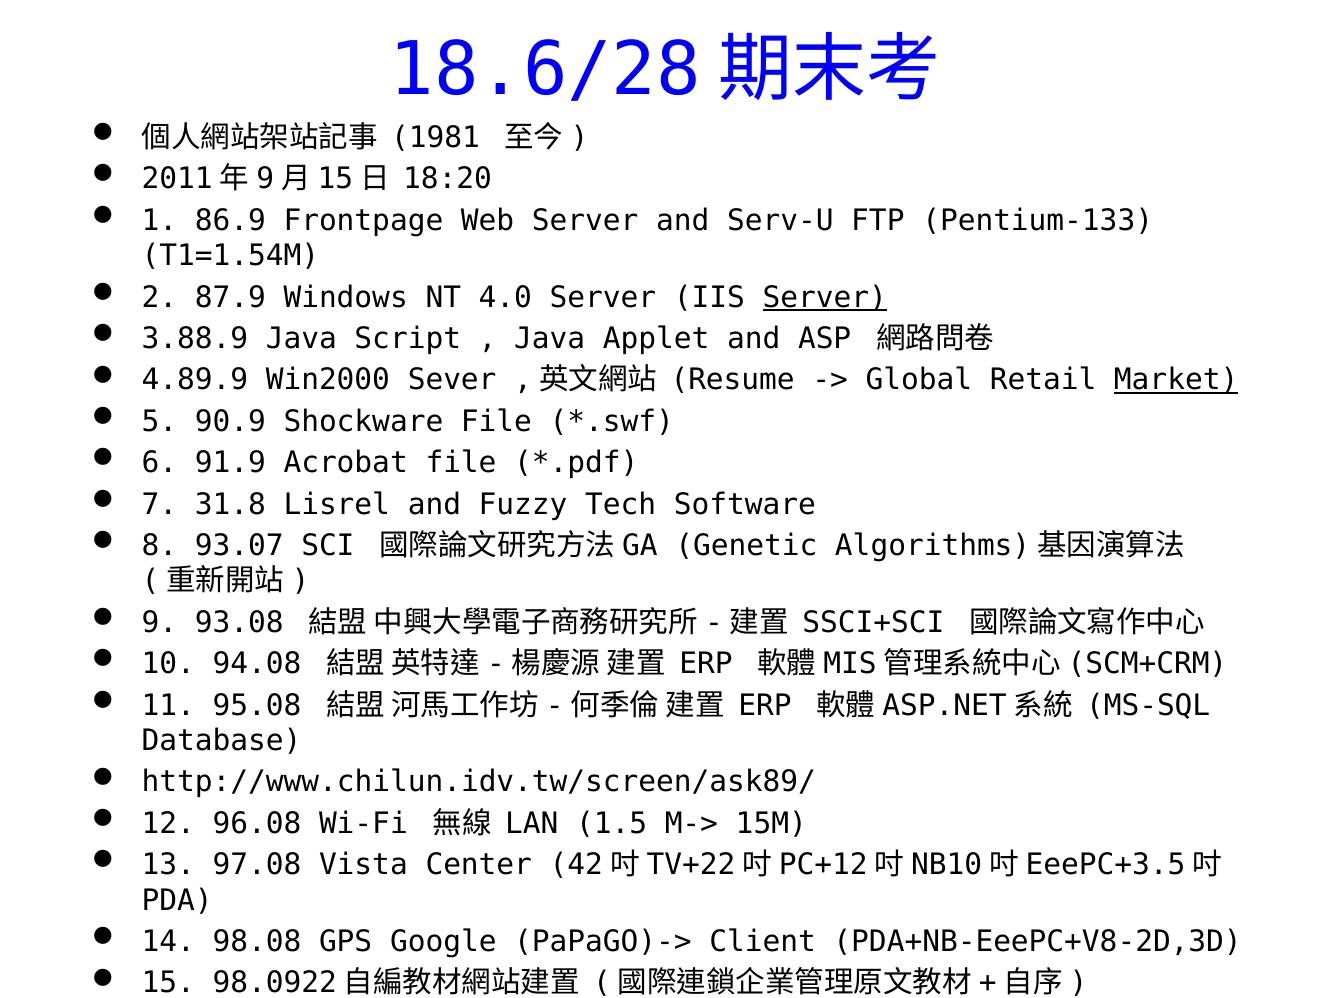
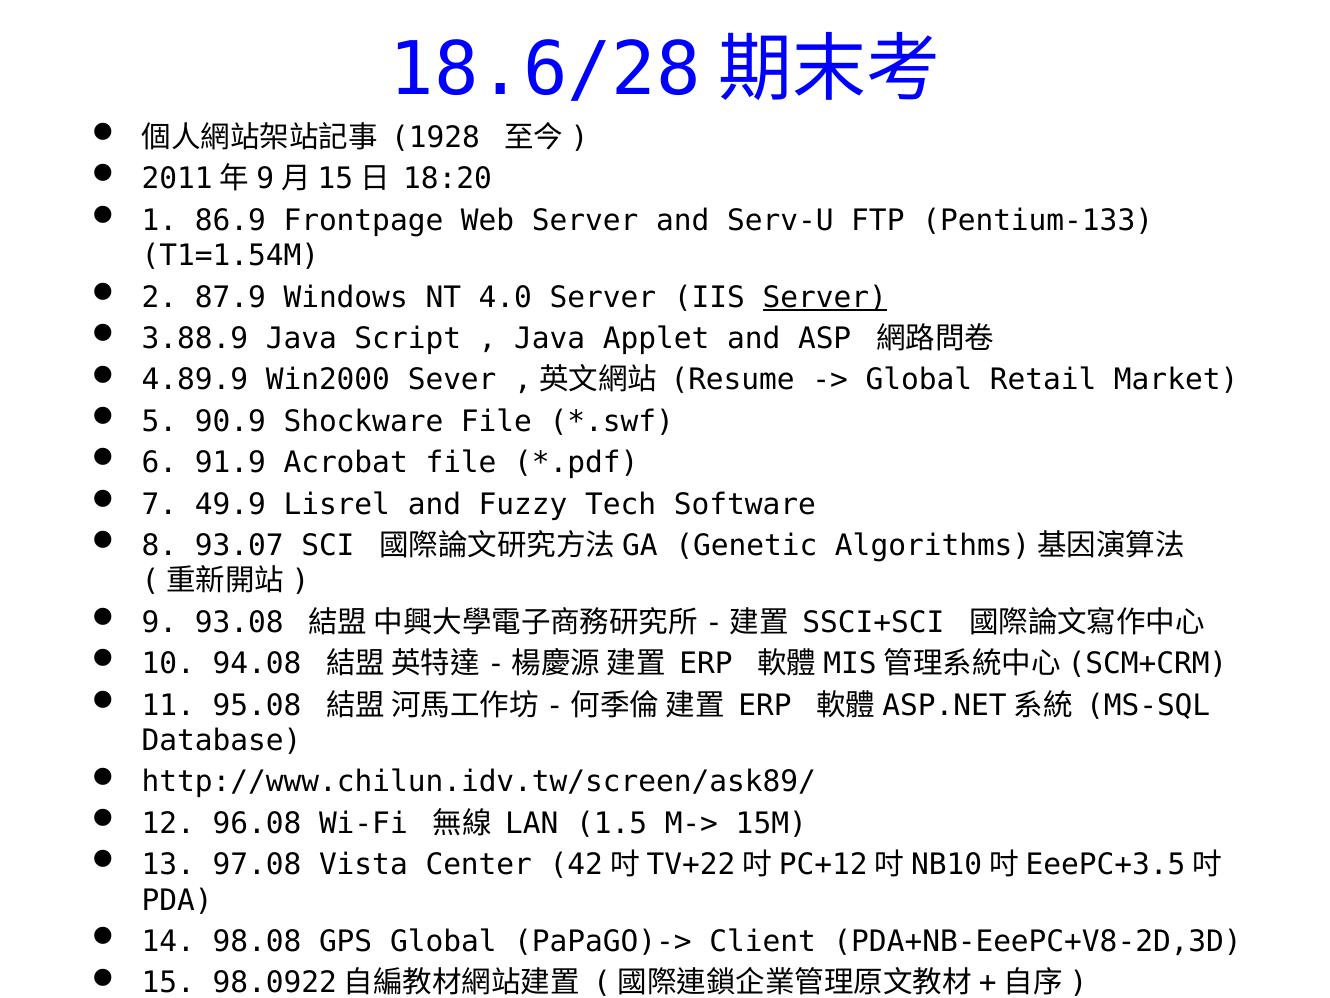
1981: 1981 -> 1928 (435, 138)
Market underline: present -> none (1176, 380)
31.8: 31.8 -> 49.9 (230, 504)
GPS Google: Google -> Global (443, 941)
